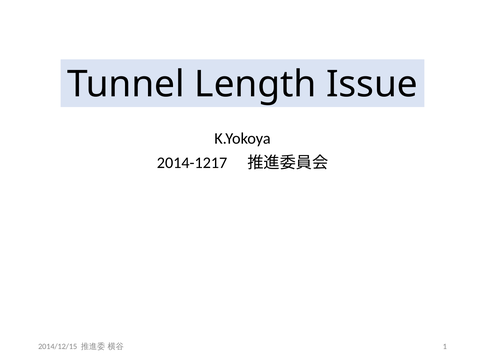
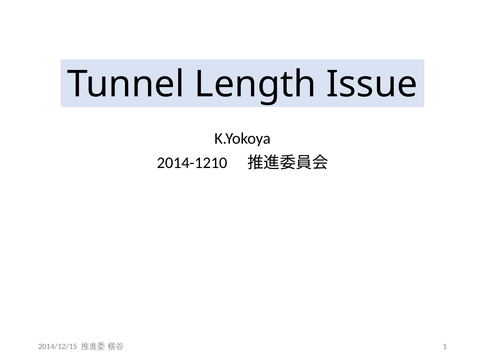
2014-1217: 2014-1217 -> 2014-1210 (192, 163)
